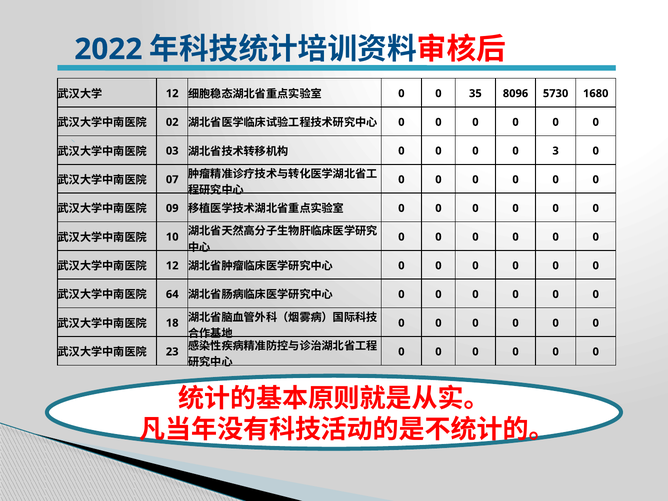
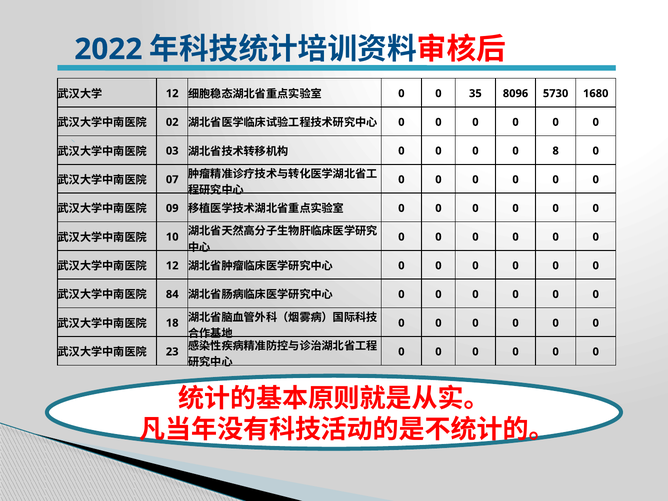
3: 3 -> 8 (556, 151)
64: 64 -> 84 (172, 294)
